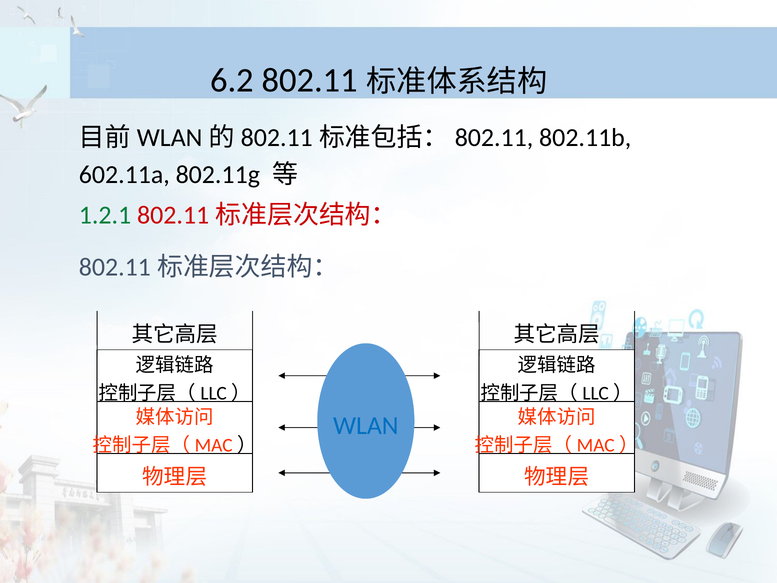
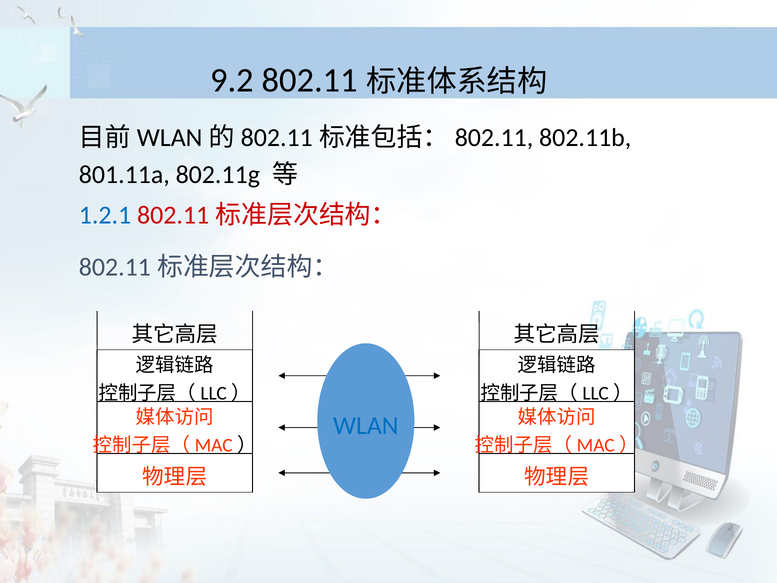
6.2: 6.2 -> 9.2 (232, 81)
602.11a: 602.11a -> 801.11a (124, 175)
1.2.1 colour: green -> blue (105, 215)
